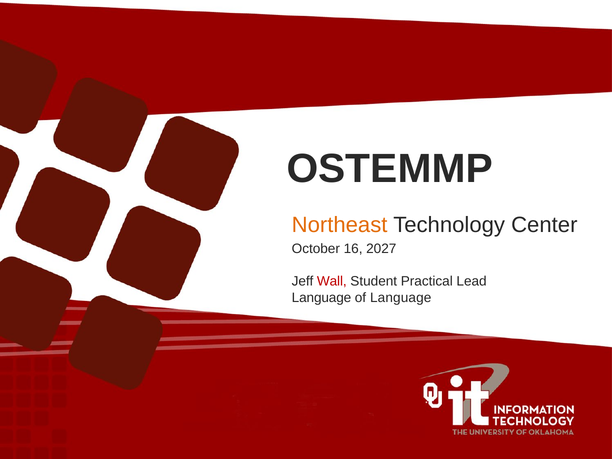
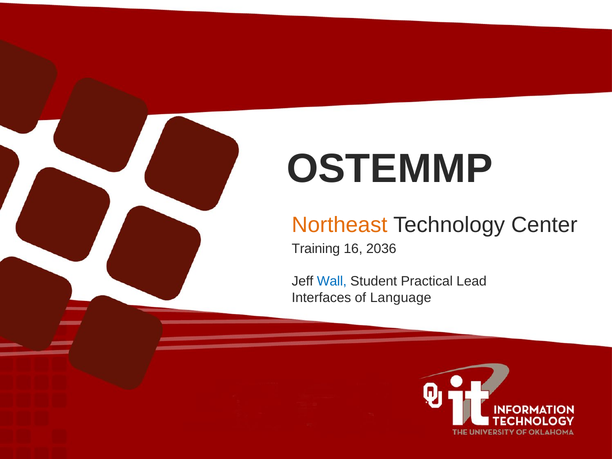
October: October -> Training (316, 249)
2027: 2027 -> 2036 (381, 249)
Wall colour: red -> blue (332, 281)
Language: Language -> Interfaces (321, 298)
